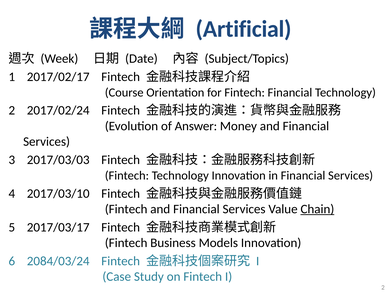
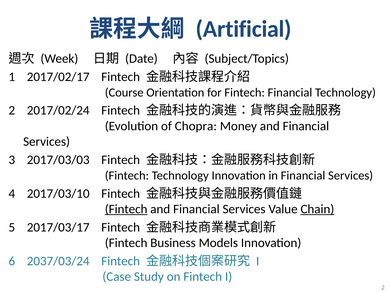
Answer: Answer -> Chopra (196, 126)
Fintech underline: none -> present (126, 209)
2084/03/24: 2084/03/24 -> 2037/03/24 (58, 261)
